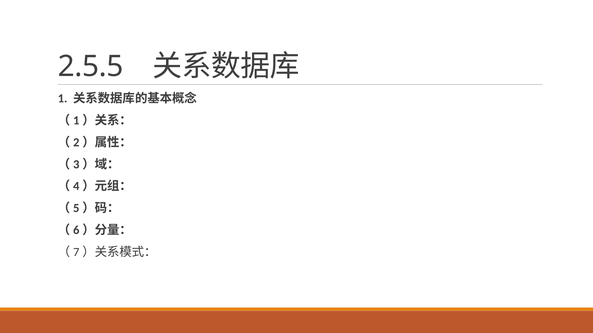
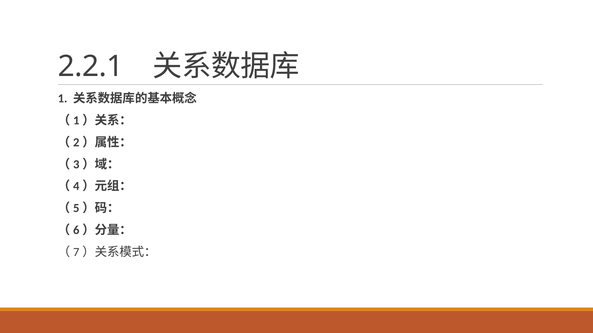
2.5.5: 2.5.5 -> 2.2.1 (91, 66)
